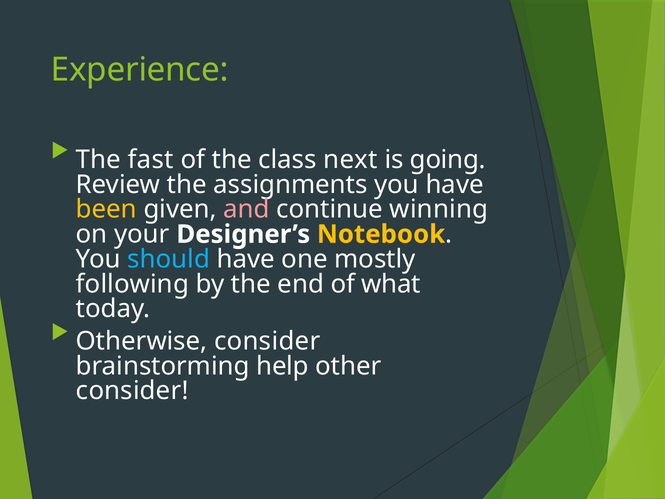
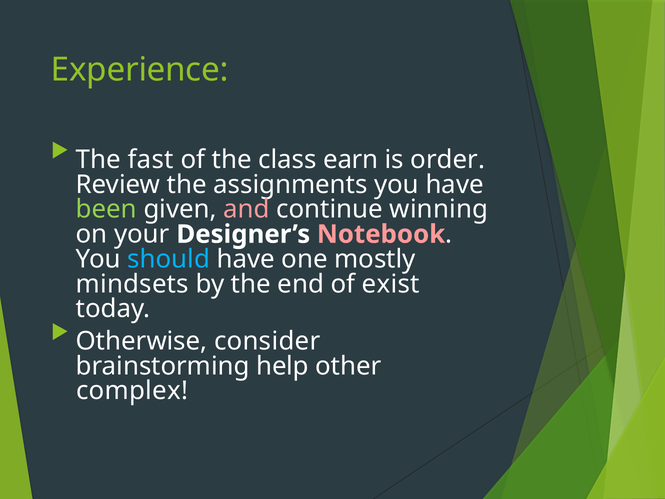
next: next -> earn (351, 160)
going: going -> order (448, 160)
been colour: yellow -> light green (106, 209)
Notebook colour: yellow -> pink (381, 234)
following: following -> mindsets (132, 284)
what: what -> exist (391, 284)
consider: consider -> complex (132, 391)
